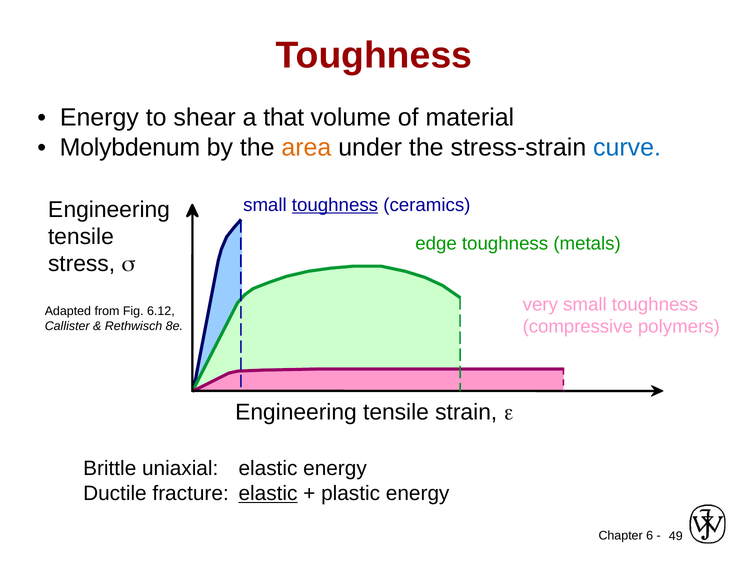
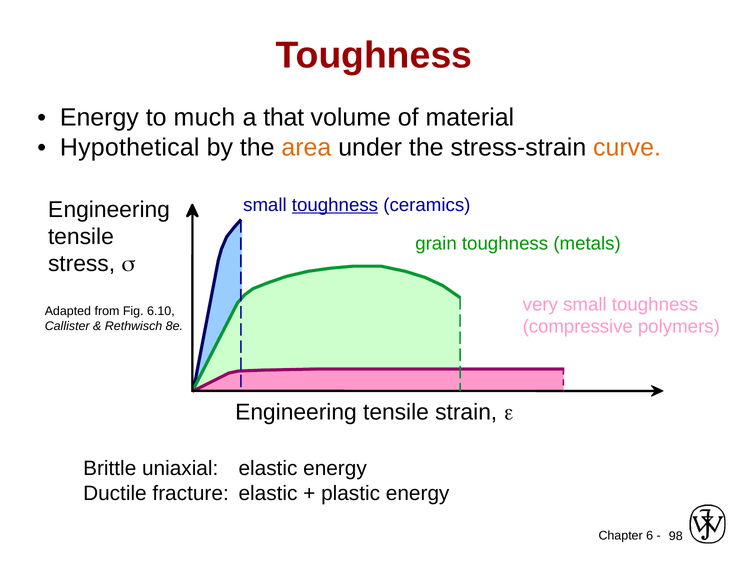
shear: shear -> much (204, 118)
Molybdenum: Molybdenum -> Hypothetical (130, 148)
curve colour: blue -> orange (627, 148)
edge: edge -> grain (436, 243)
6.12: 6.12 -> 6.10 (161, 311)
elastic underline: present -> none (268, 494)
49: 49 -> 98 (676, 536)
